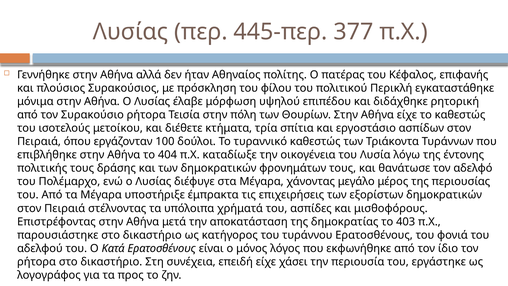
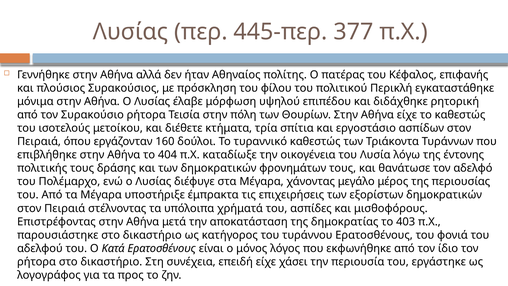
100: 100 -> 160 (165, 141)
